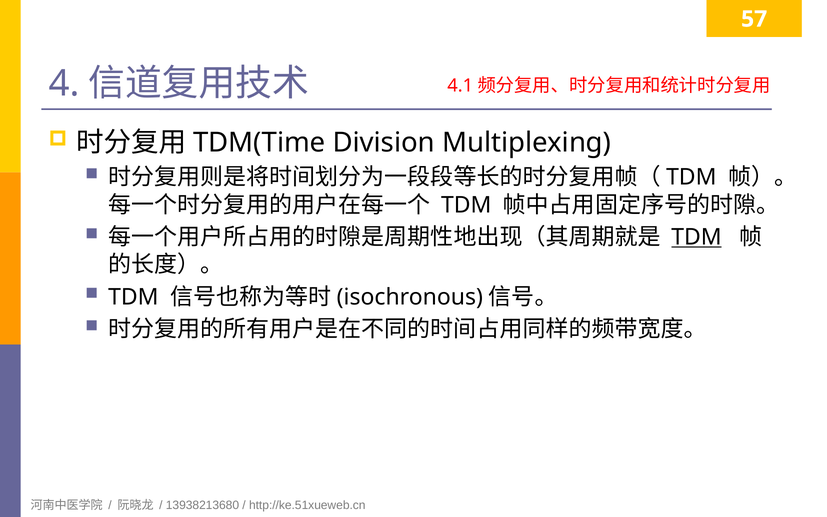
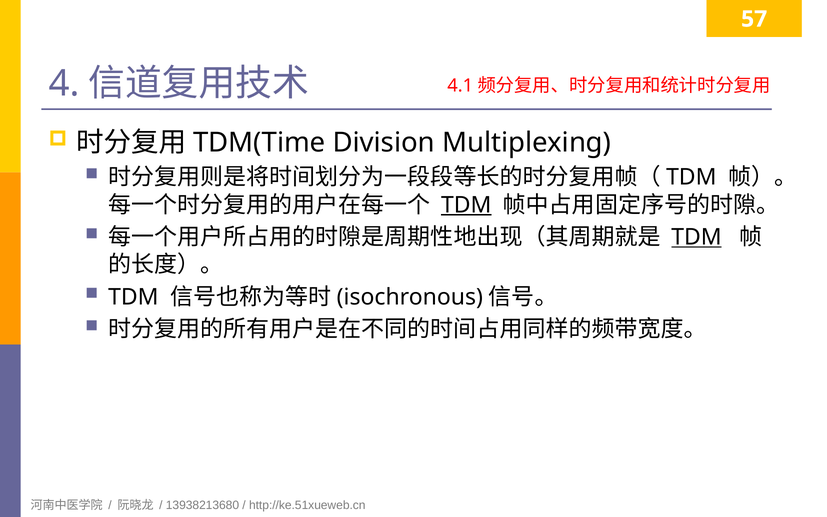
TDM underline: none -> present (466, 205)
